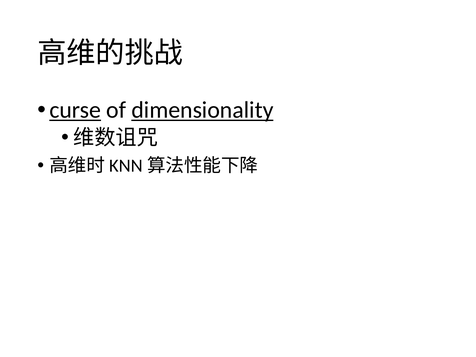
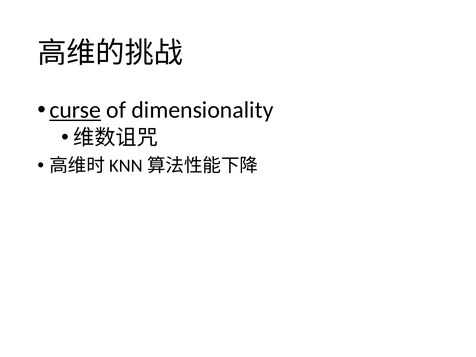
dimensionality underline: present -> none (202, 110)
